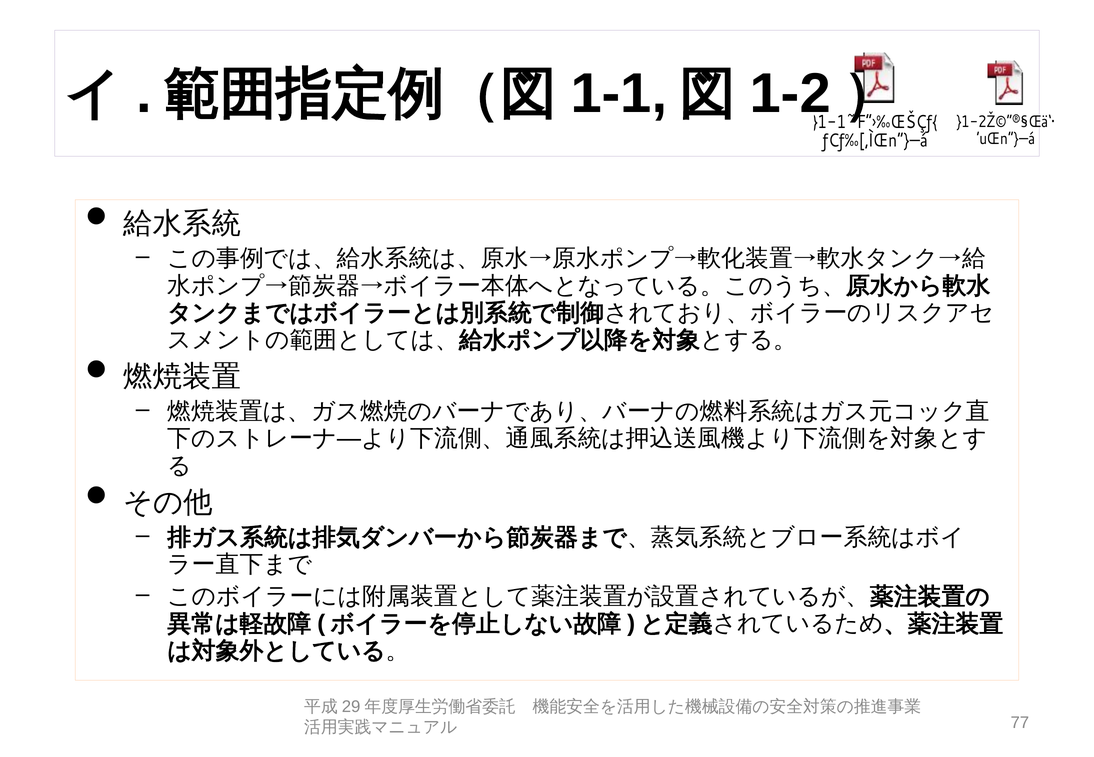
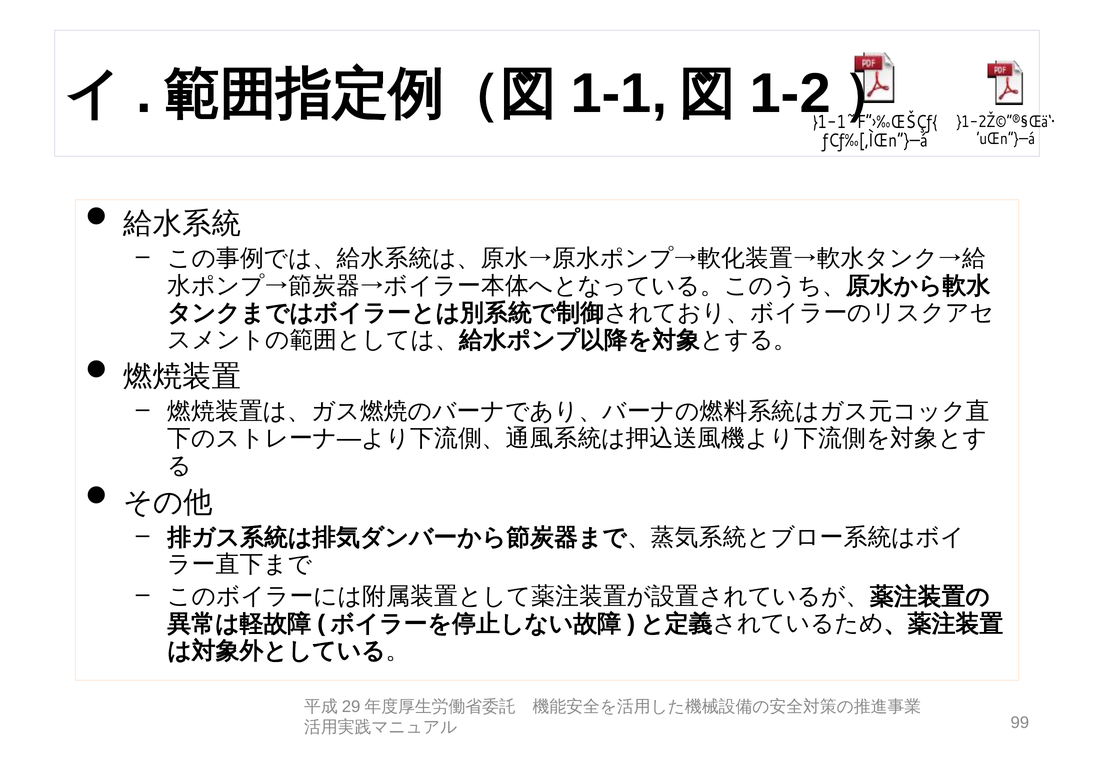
77: 77 -> 99 (1020, 723)
